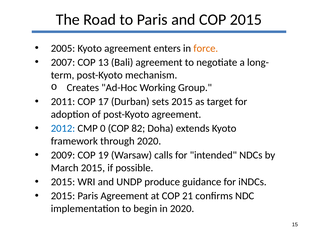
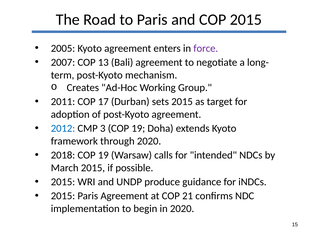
force colour: orange -> purple (206, 48)
0: 0 -> 3 (103, 129)
82: 82 -> 19 (138, 129)
2009: 2009 -> 2018 (63, 155)
